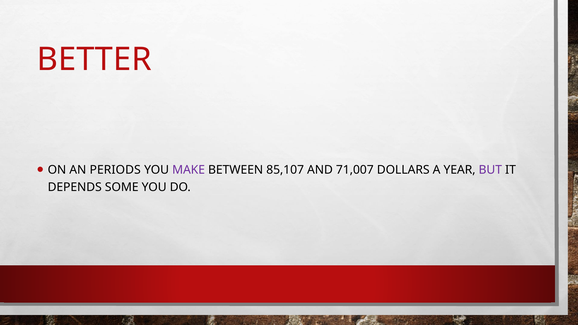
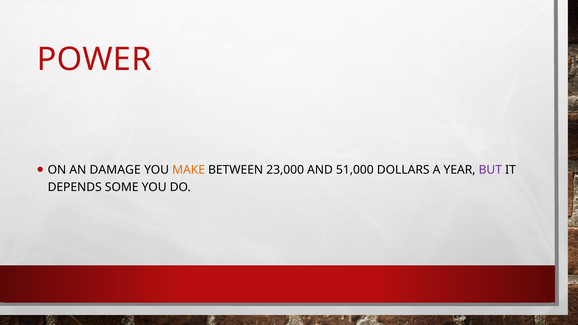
BETTER: BETTER -> POWER (94, 60)
PERIODS: PERIODS -> DAMAGE (115, 170)
MAKE colour: purple -> orange (189, 170)
85,107: 85,107 -> 23,000 (285, 170)
71,007: 71,007 -> 51,000 (355, 170)
